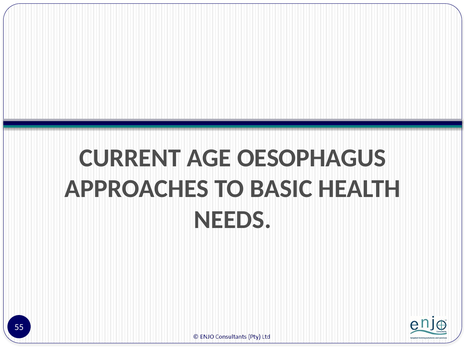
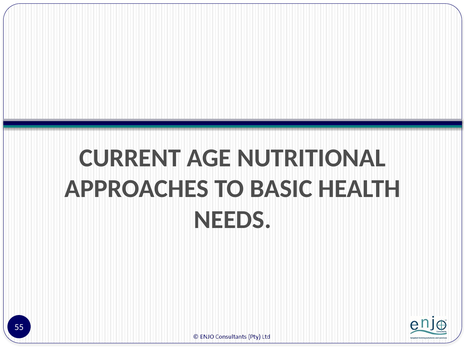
OESOPHAGUS: OESOPHAGUS -> NUTRITIONAL (311, 158)
